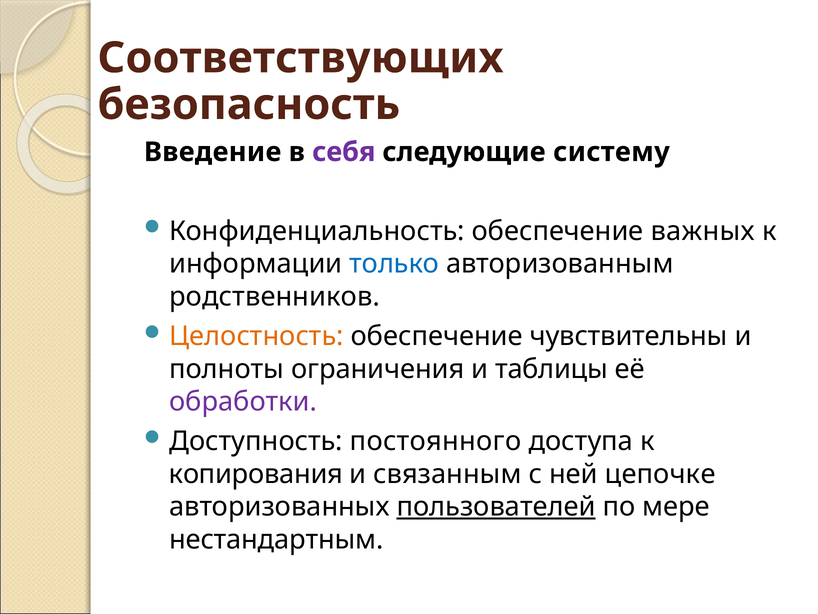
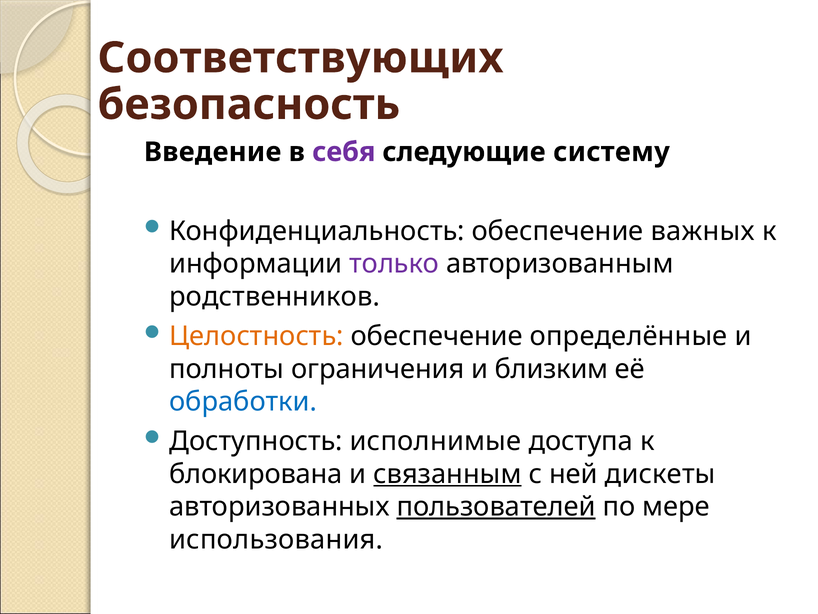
только colour: blue -> purple (394, 264)
чувствительны: чувствительны -> определённые (629, 336)
таблицы: таблицы -> близким (552, 369)
обработки colour: purple -> blue (243, 401)
постоянного: постоянного -> исполнимые (436, 441)
копирования: копирования -> блокирована (256, 474)
связанным underline: none -> present (447, 474)
цепочке: цепочке -> дискеты (660, 474)
нестандартным: нестандартным -> использования (276, 539)
